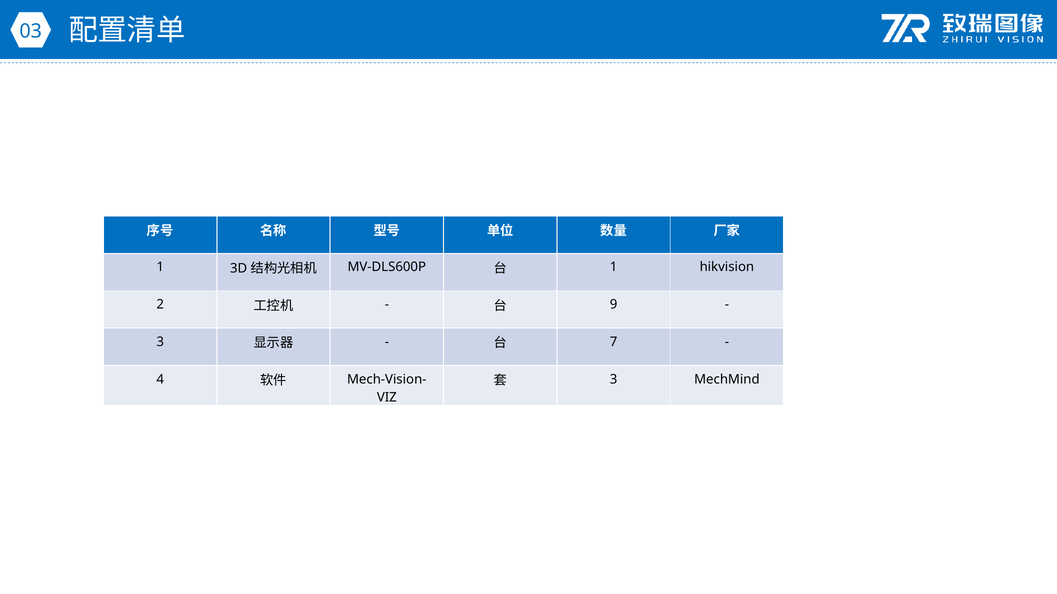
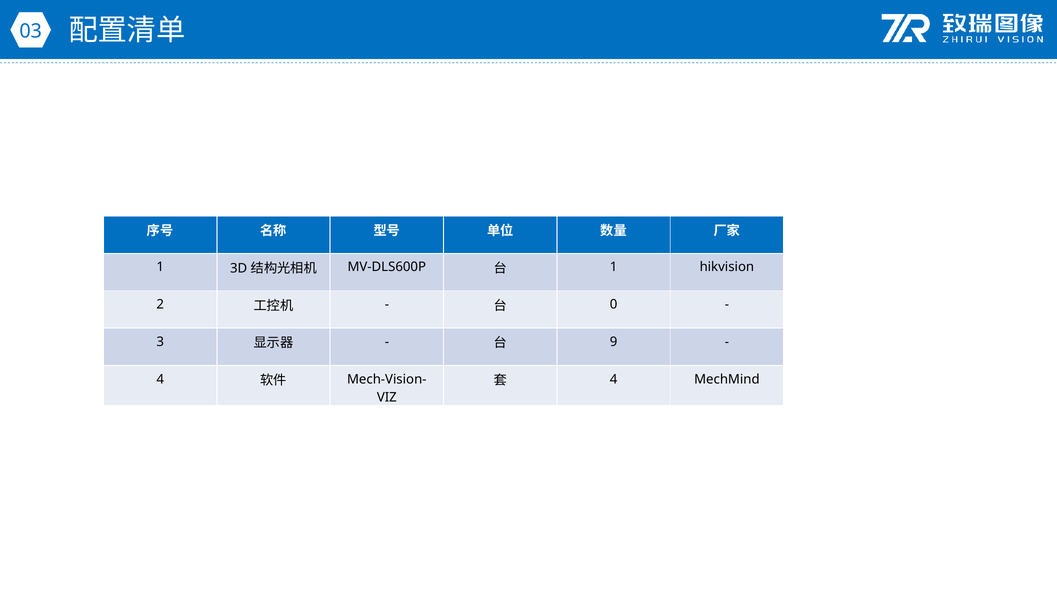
9: 9 -> 0 (614, 305)
7: 7 -> 9 (614, 342)
3: 3 -> 4 (614, 380)
